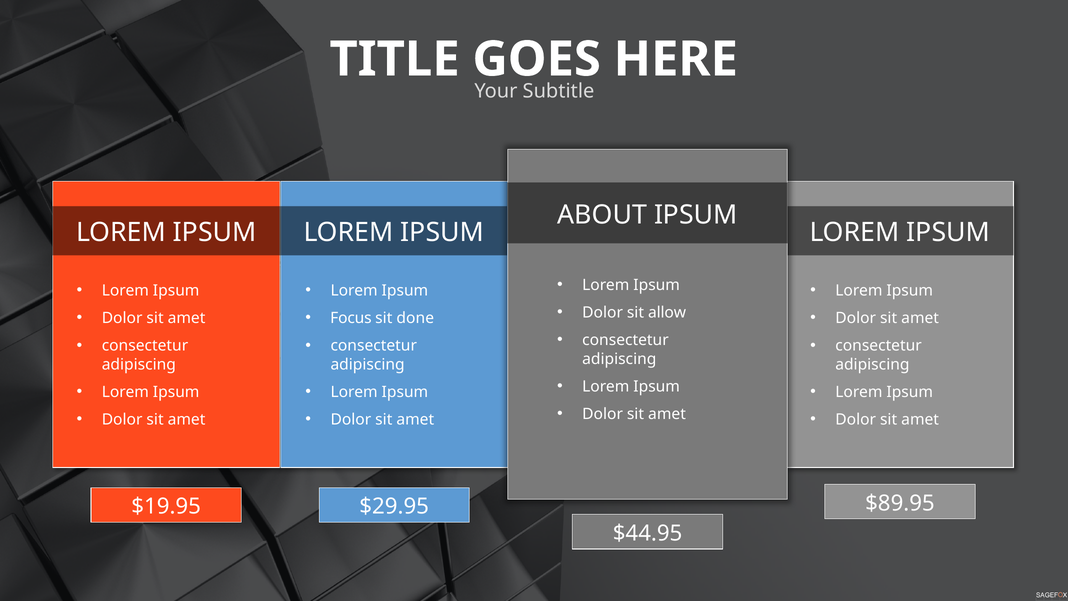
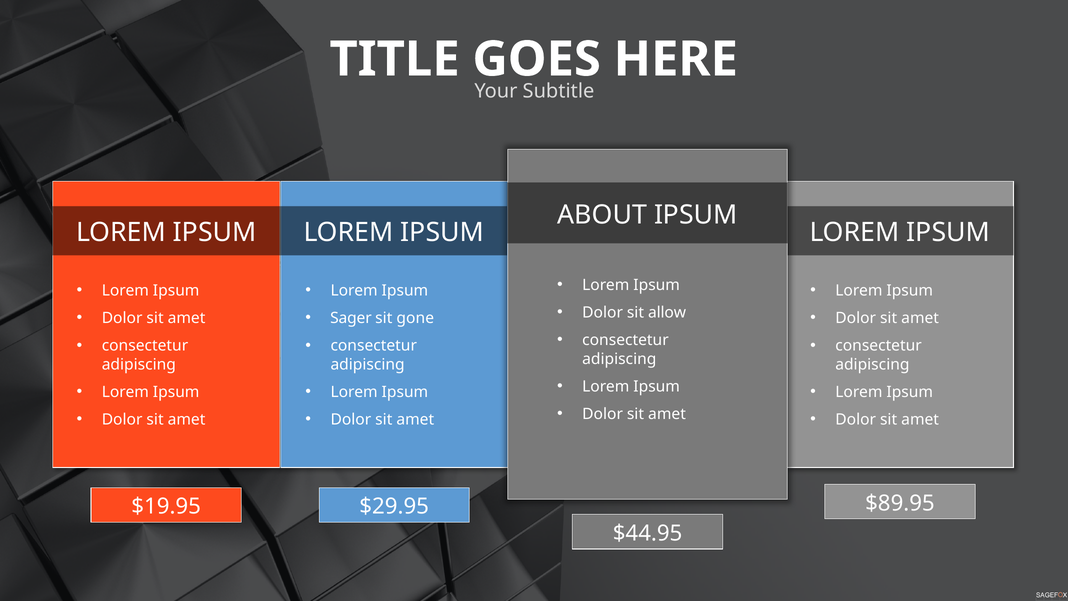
Focus: Focus -> Sager (351, 318)
done: done -> gone (415, 318)
